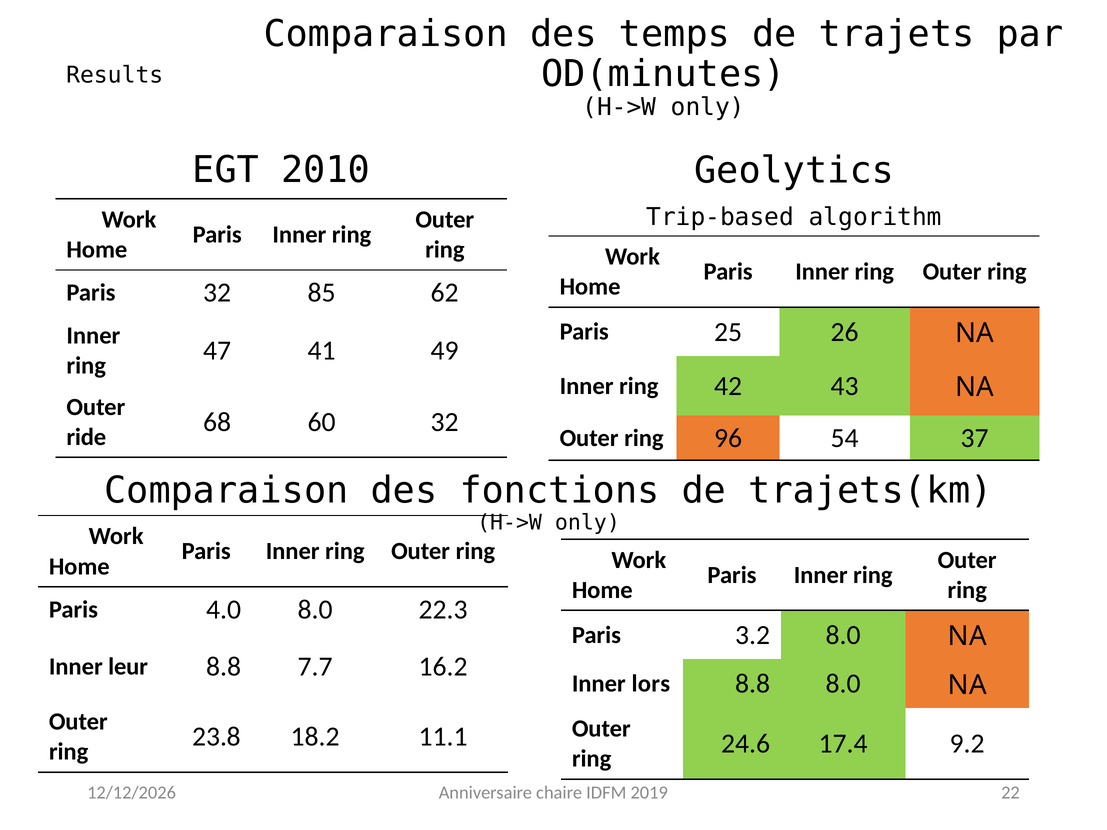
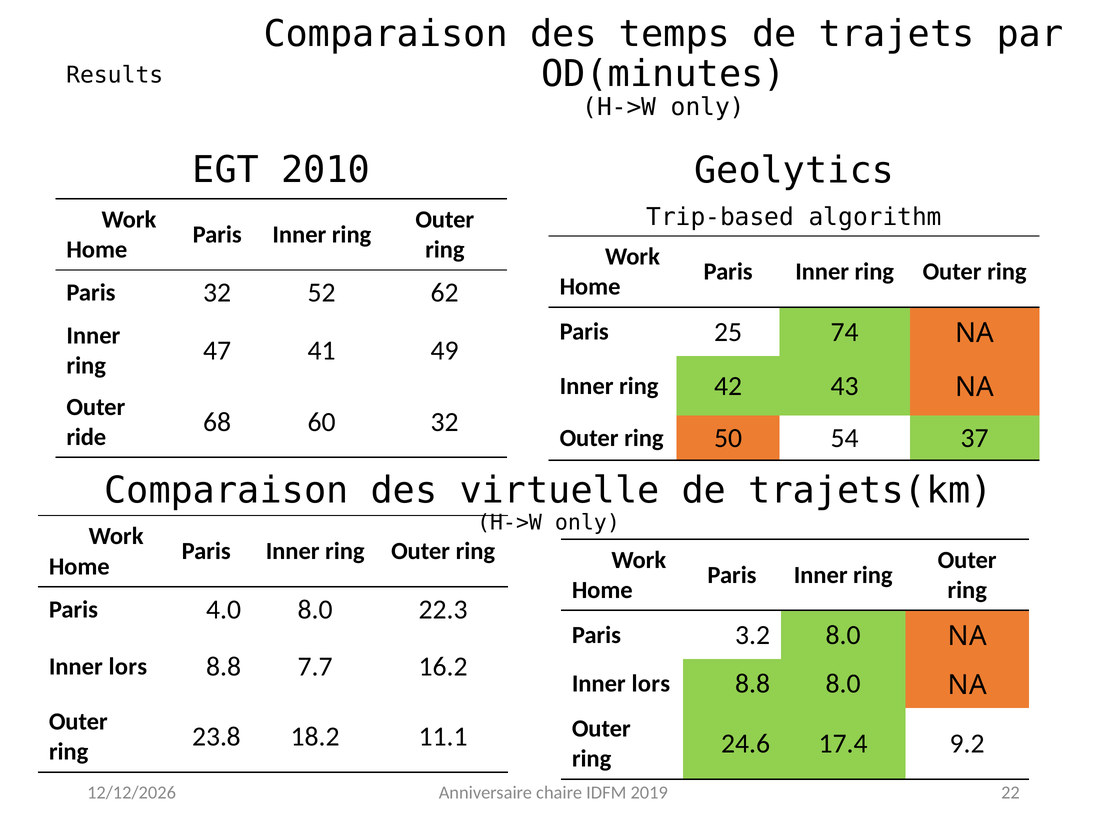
85: 85 -> 52 (322, 293)
26: 26 -> 74 (845, 332)
96: 96 -> 50 (728, 438)
fonctions: fonctions -> virtuelle (559, 491)
leur: leur -> lors (128, 667)
